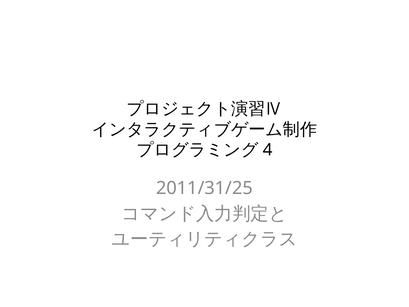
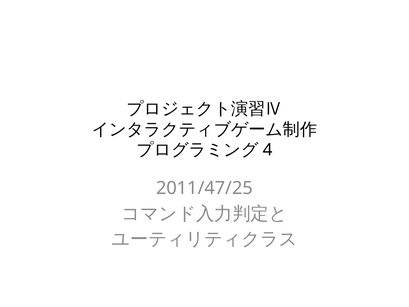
2011/31/25: 2011/31/25 -> 2011/47/25 (204, 188)
